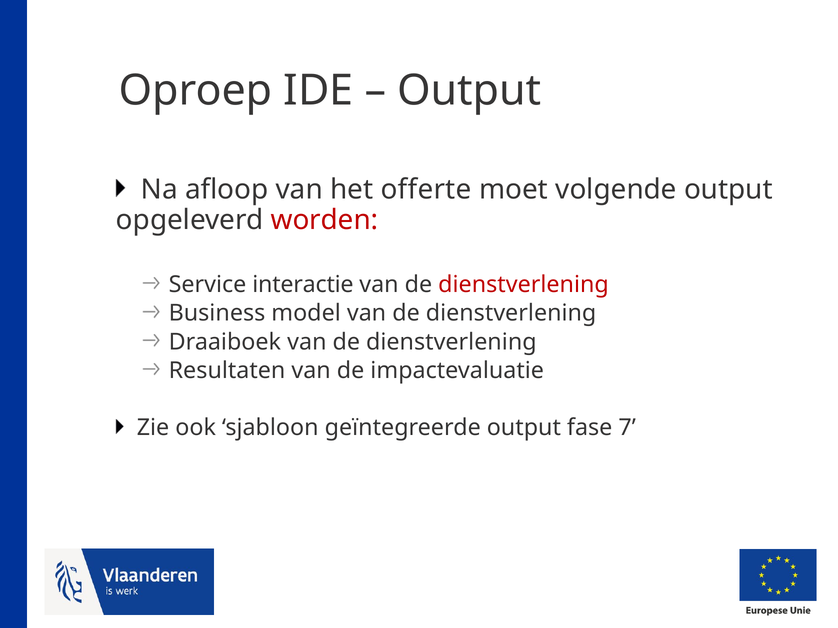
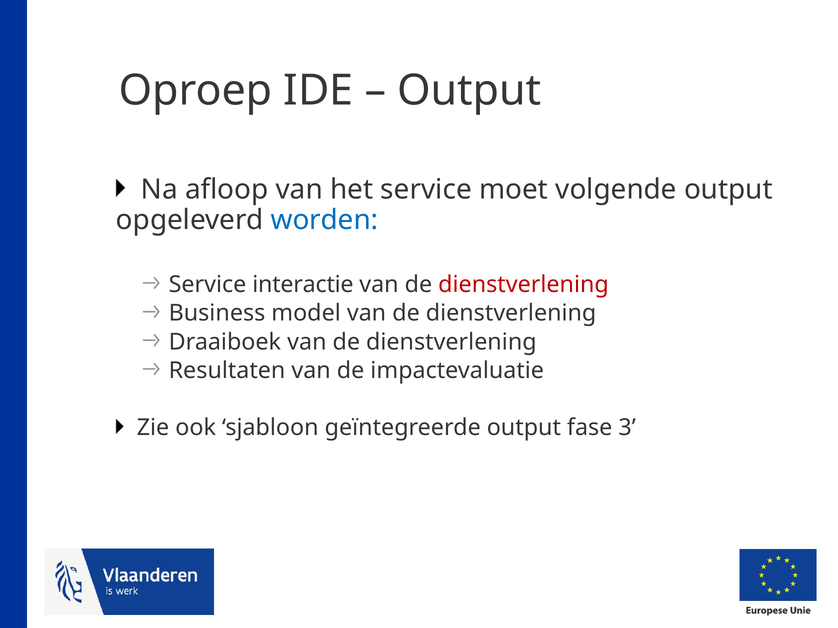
het offerte: offerte -> service (426, 190)
worden colour: red -> blue (324, 220)
7: 7 -> 3 (627, 428)
